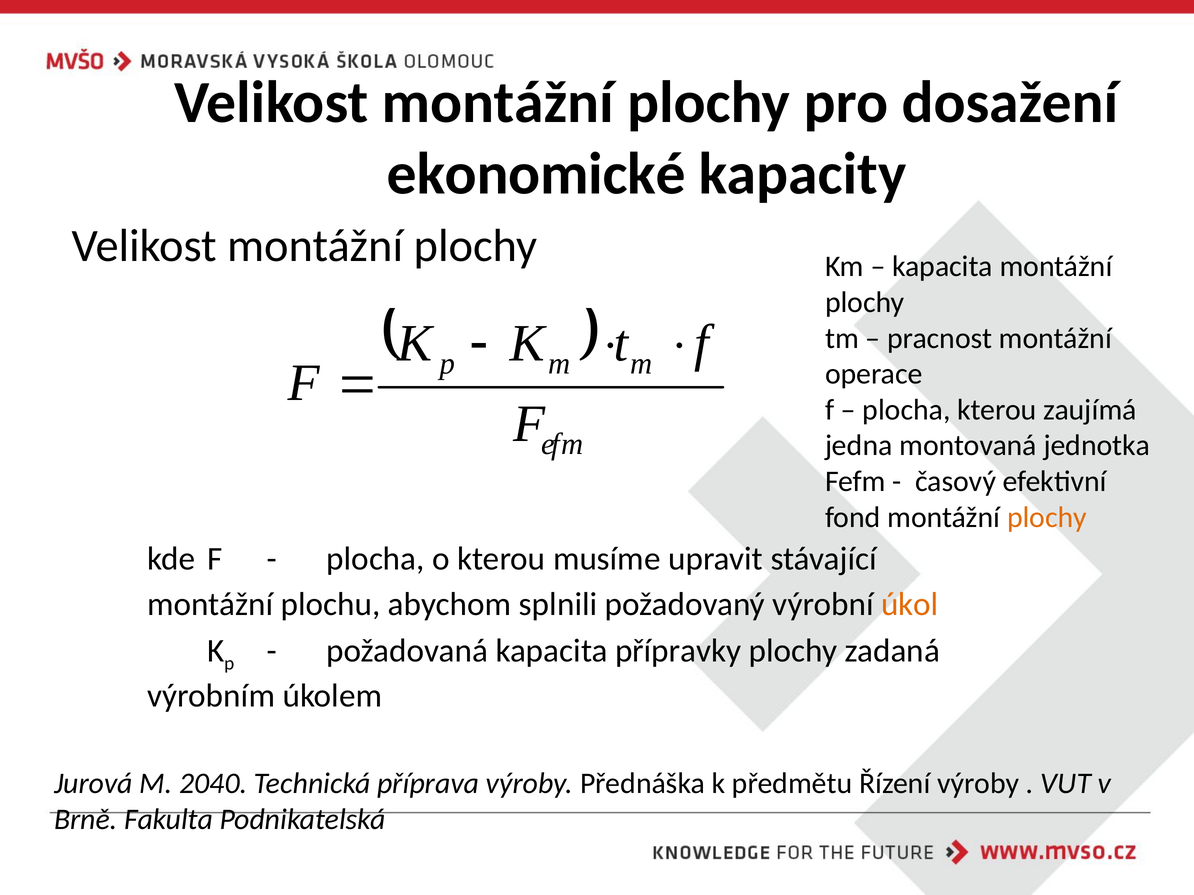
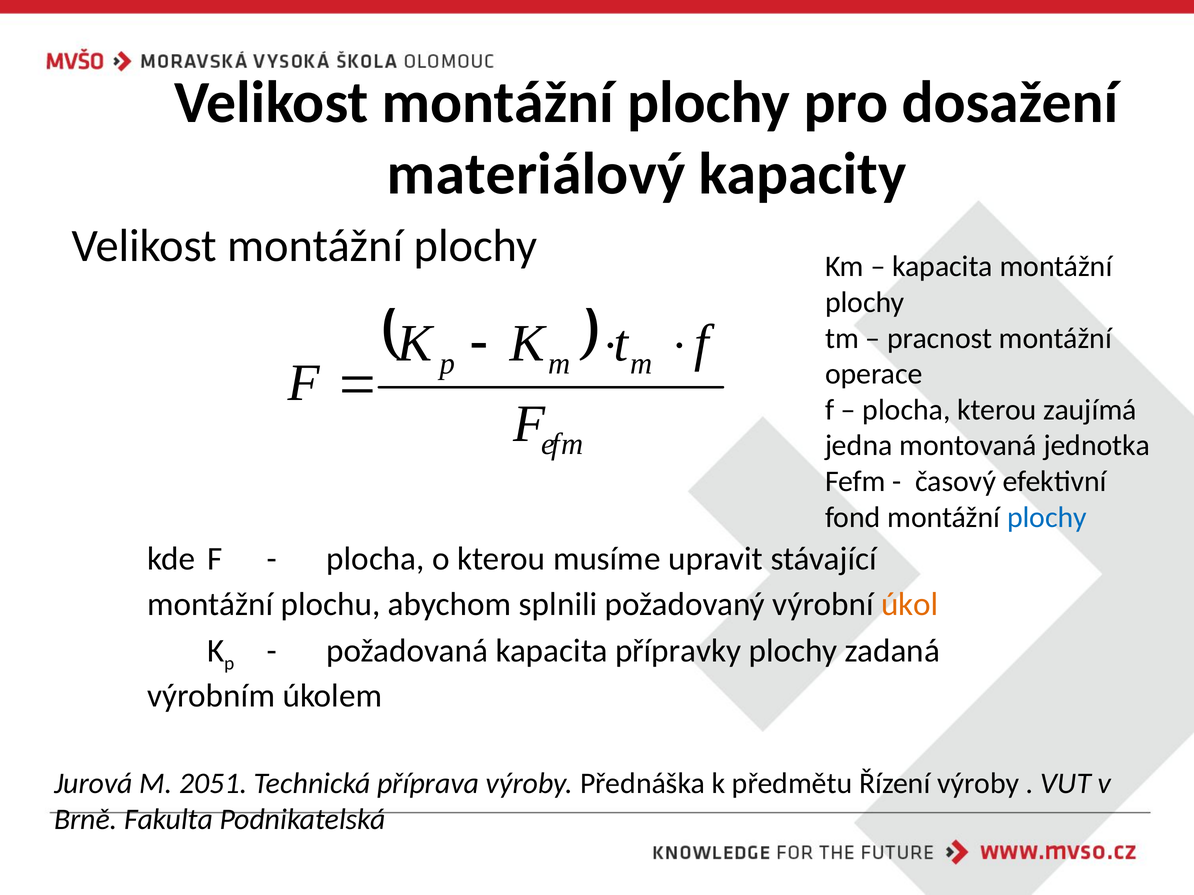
ekonomické: ekonomické -> materiálový (536, 174)
plochy colour: orange -> blue (1047, 517)
2040: 2040 -> 2051 (213, 784)
